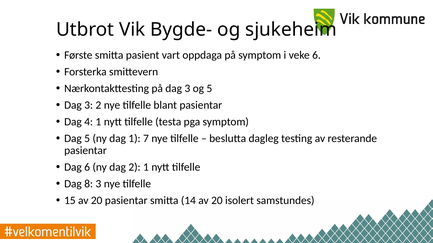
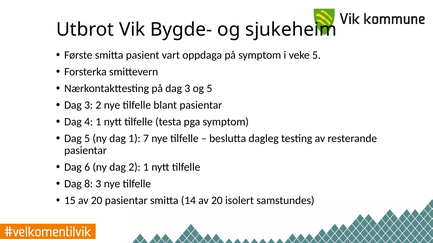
veke 6: 6 -> 5 (316, 55)
